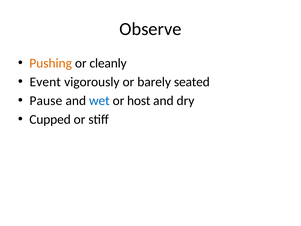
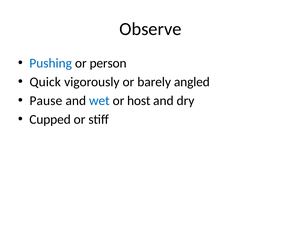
Pushing colour: orange -> blue (51, 63)
cleanly: cleanly -> person (108, 63)
Event: Event -> Quick (45, 82)
seated: seated -> angled (192, 82)
